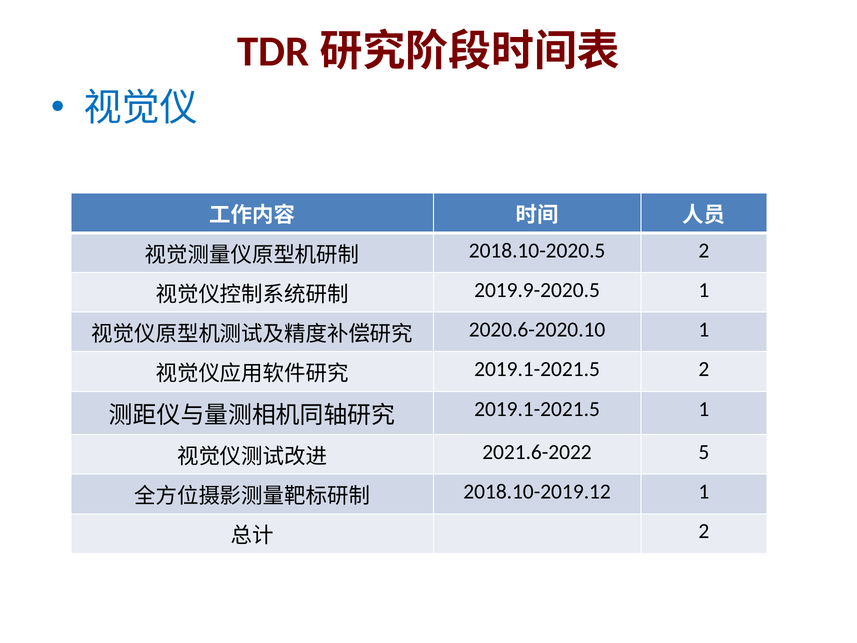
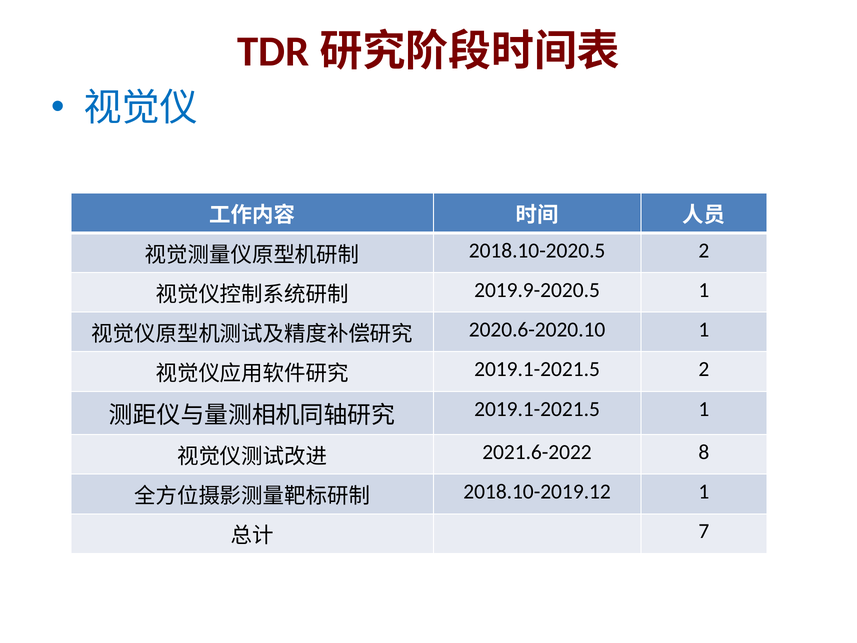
5: 5 -> 8 (704, 452)
2: 2 -> 7 (704, 531)
